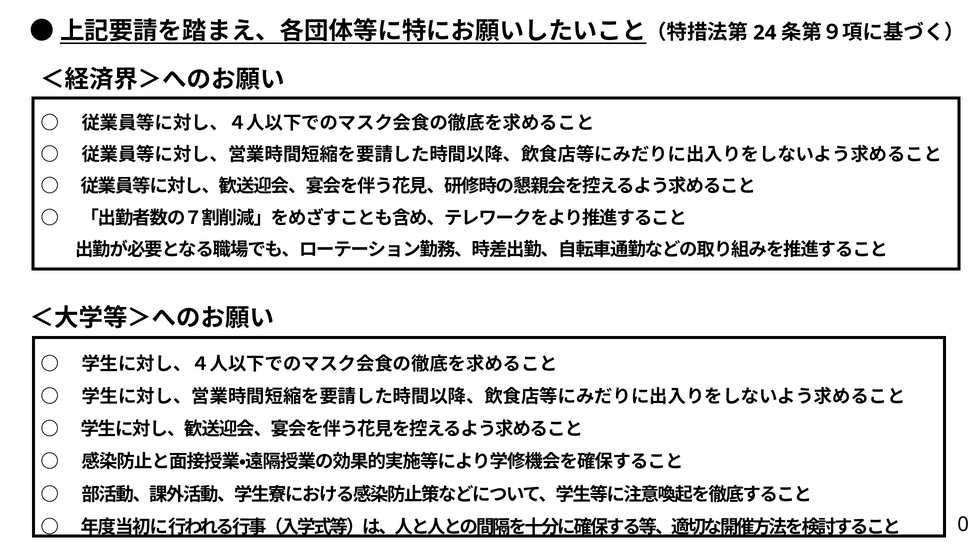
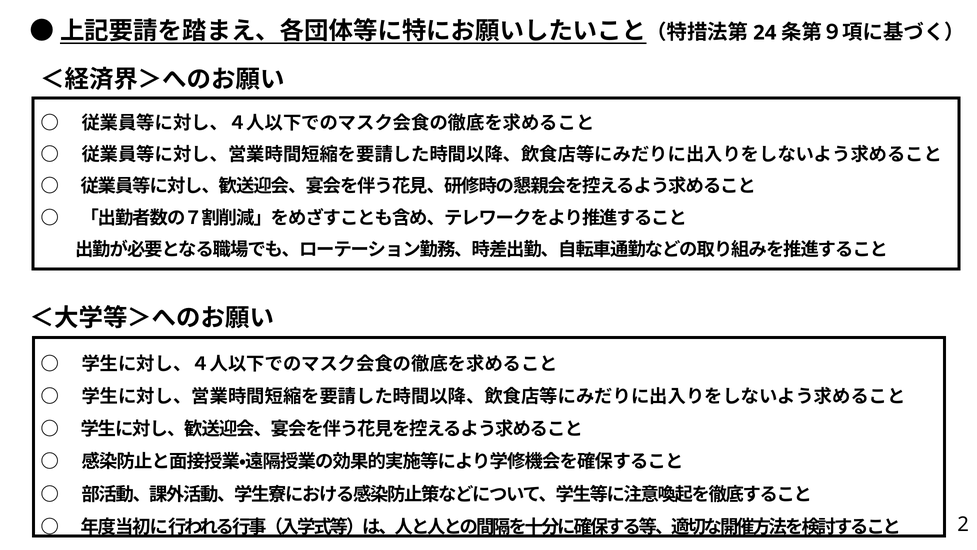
0: 0 -> 2 (963, 524)
